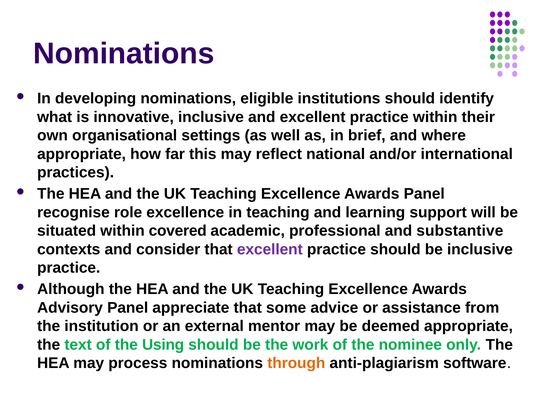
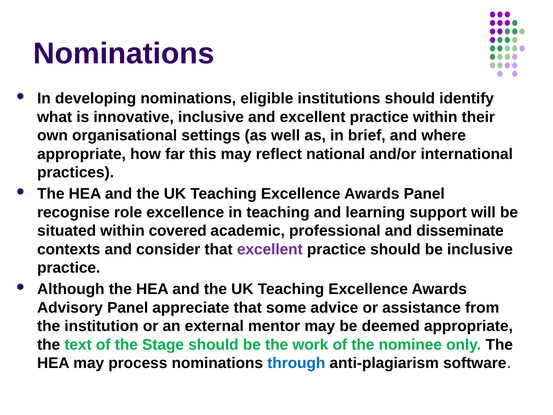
substantive: substantive -> disseminate (460, 231)
Using: Using -> Stage (163, 344)
through colour: orange -> blue (296, 363)
